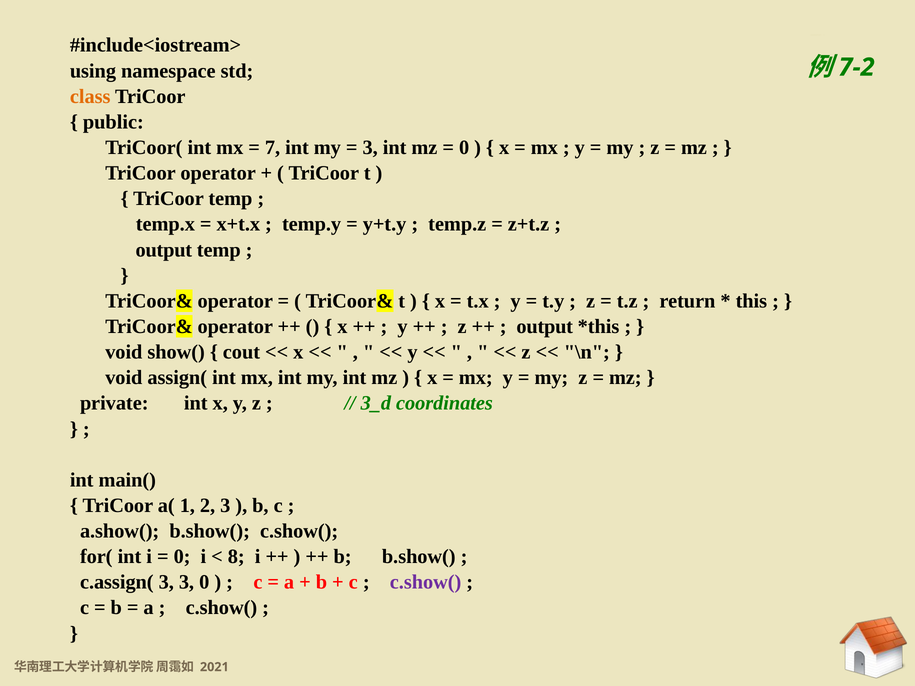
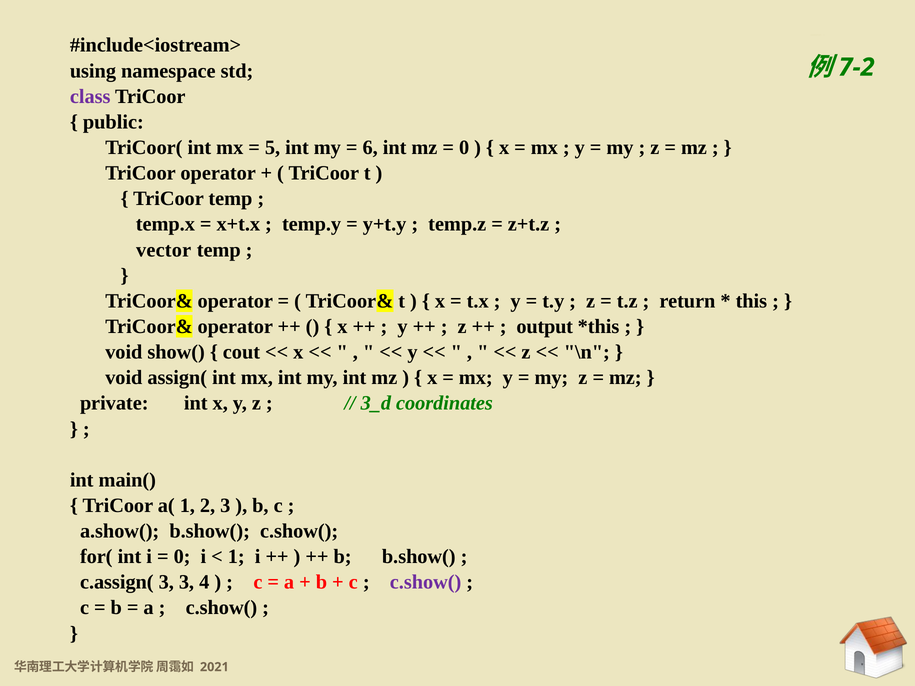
class colour: orange -> purple (90, 96)
7: 7 -> 5 (273, 148)
3: 3 -> 6 (370, 148)
output: output -> vector (164, 250)
8: 8 -> 1 (236, 557)
3 0: 0 -> 4 (204, 582)
